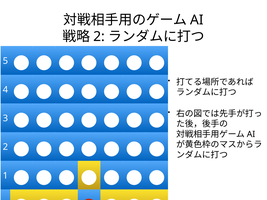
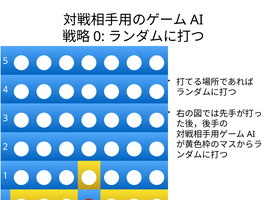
2: 2 -> 0 (99, 37)
